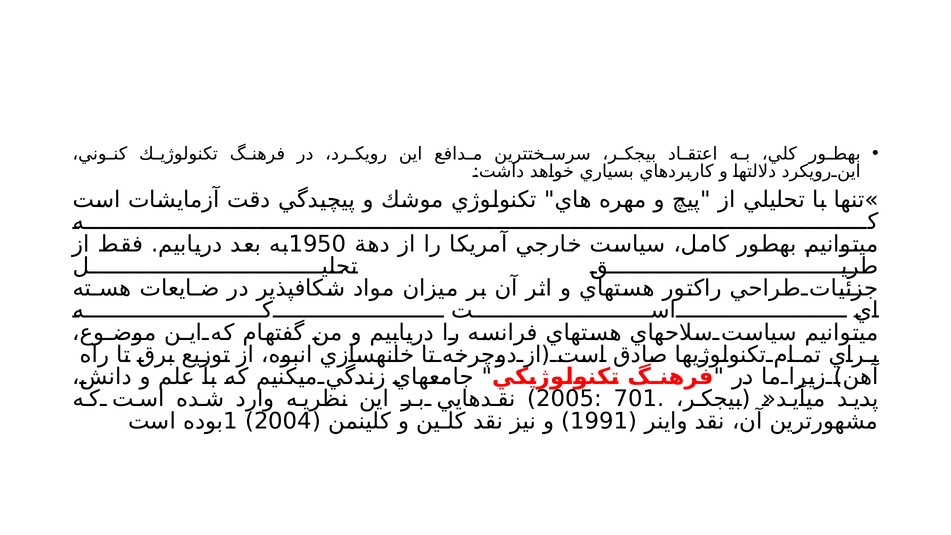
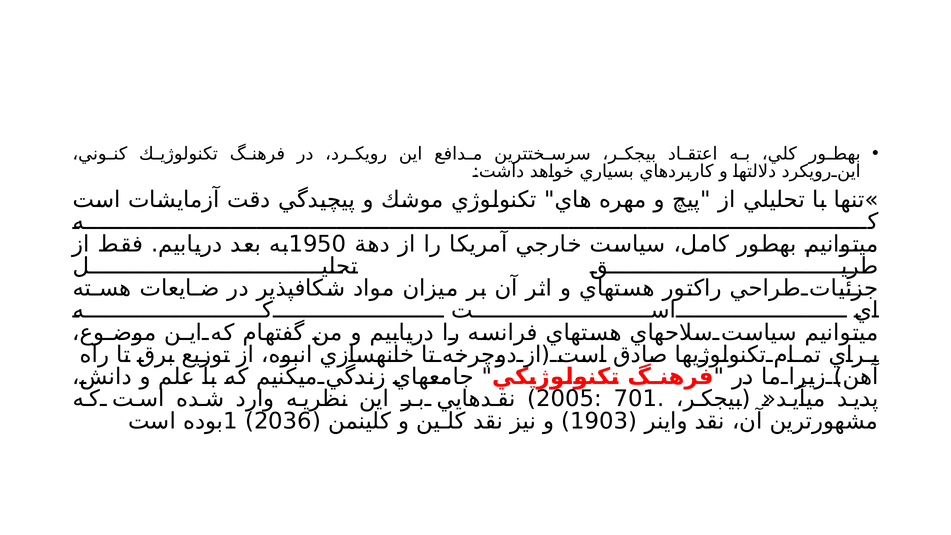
2004: 2004 -> 2036 (283, 421)
1991: 1991 -> 1903 (599, 421)
